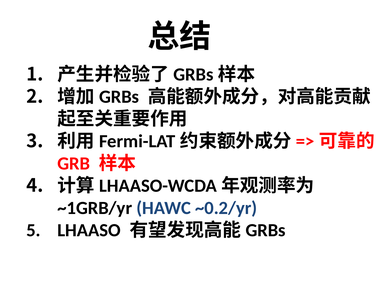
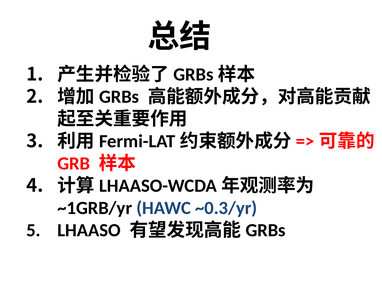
~0.2/yr: ~0.2/yr -> ~0.3/yr (226, 208)
